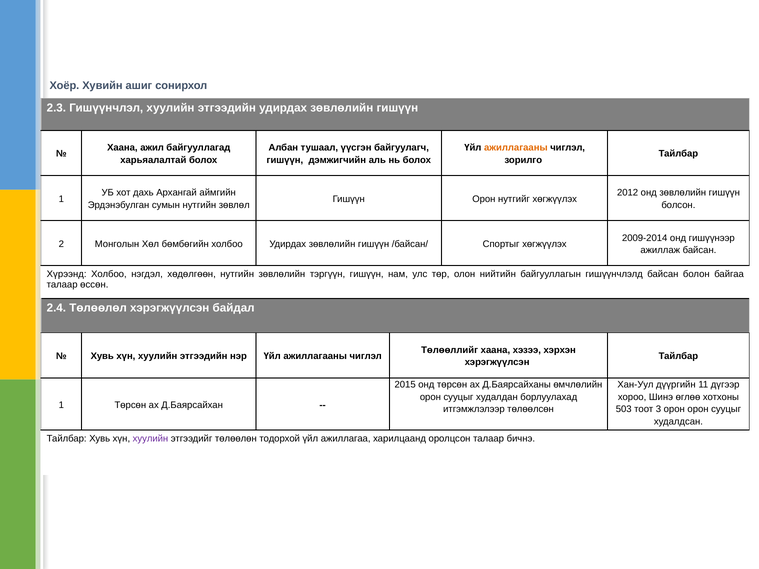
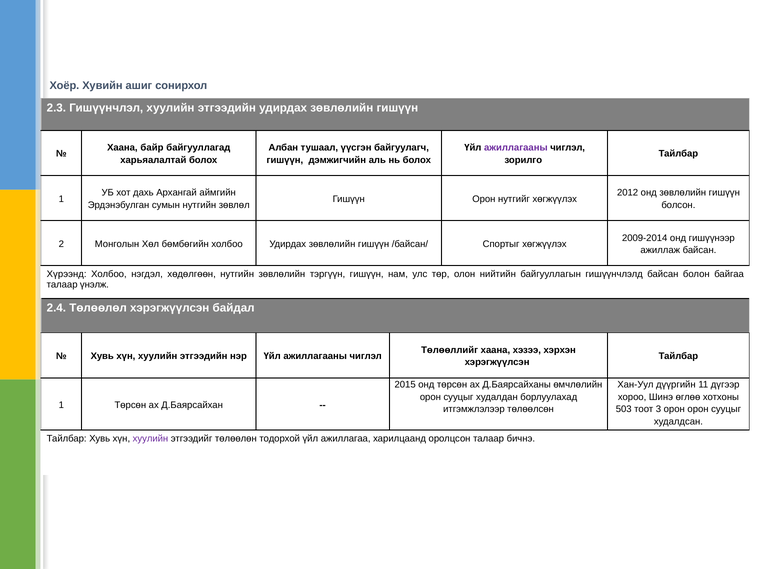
ажил: ажил -> байр (152, 148)
ажиллагааны colour: orange -> purple (516, 148)
өссөн: өссөн -> үнэлж (94, 285)
